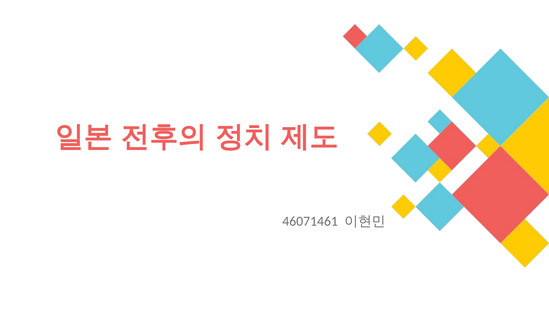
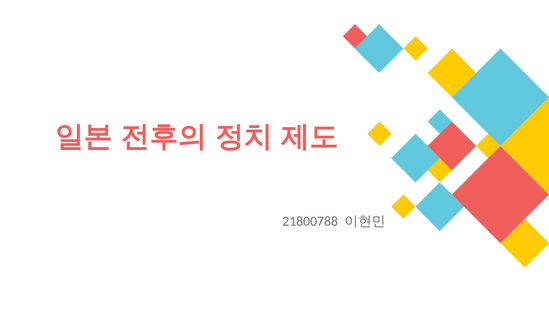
46071461: 46071461 -> 21800788 (310, 221)
